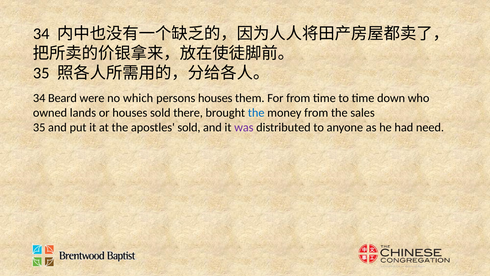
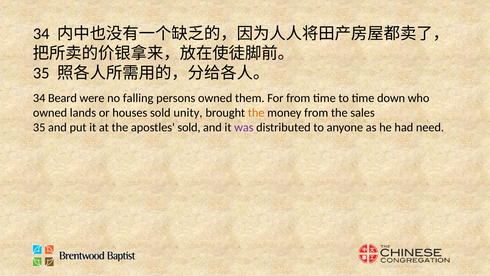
which: which -> falling (138, 98)
persons houses: houses -> owned (215, 98)
there: there -> unity (188, 113)
the colour: blue -> orange (256, 113)
